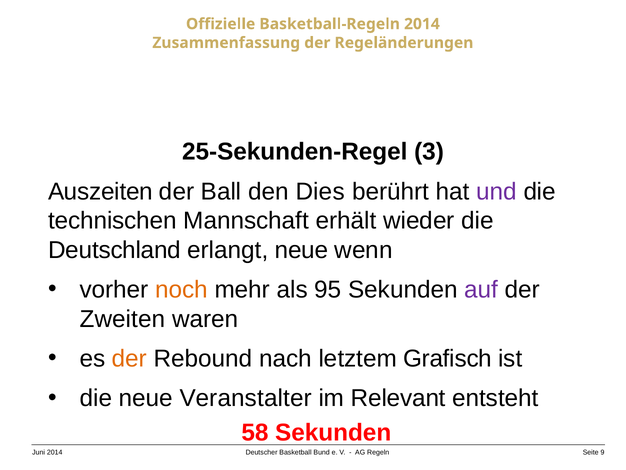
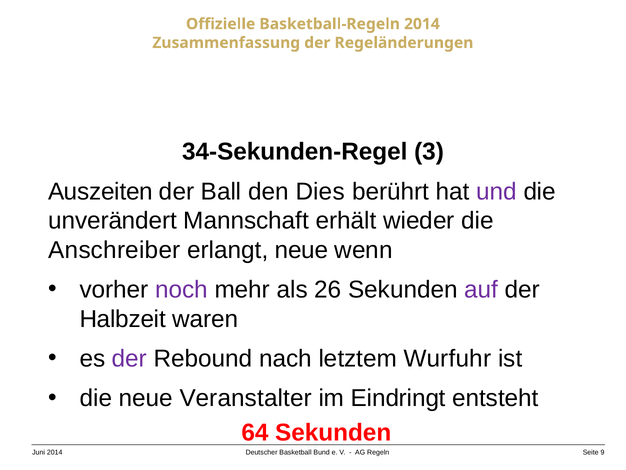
25-Sekunden-Regel: 25-Sekunden-Regel -> 34-Sekunden-Regel (295, 152)
technischen: technischen -> unverändert (113, 221)
Deutschland: Deutschland -> Anschreiber (114, 250)
noch colour: orange -> purple (182, 289)
95: 95 -> 26 (328, 289)
Zweiten: Zweiten -> Halbzeit (123, 319)
der colour: orange -> purple (130, 358)
Grafisch: Grafisch -> Wurfuhr (447, 358)
Relevant: Relevant -> Eindringt (398, 398)
58: 58 -> 64 (255, 432)
